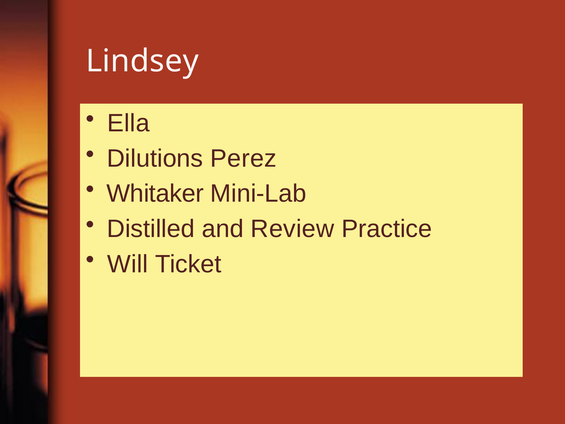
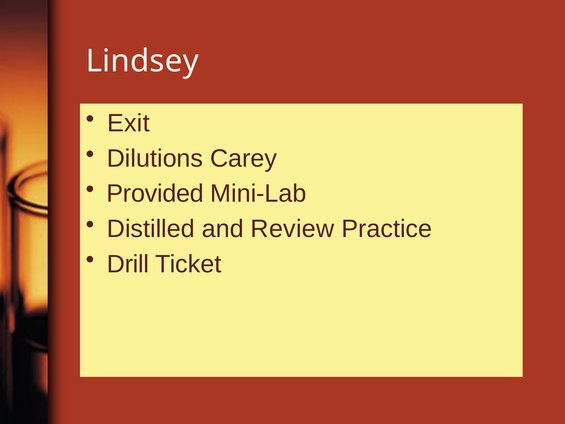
Ella: Ella -> Exit (128, 123)
Perez: Perez -> Carey (244, 158)
Whitaker: Whitaker -> Provided (155, 194)
Will: Will -> Drill (128, 264)
